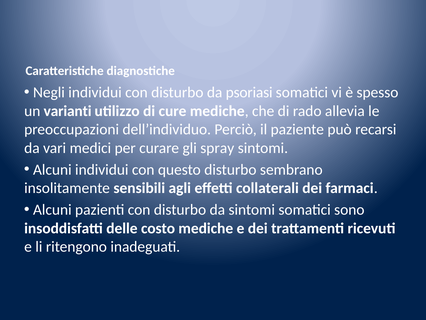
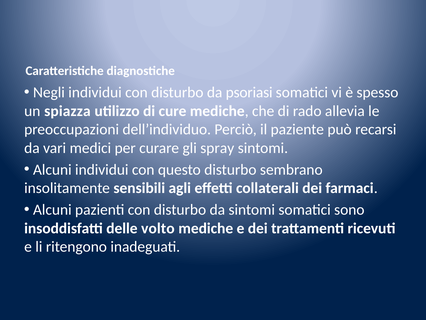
varianti: varianti -> spiazza (67, 111)
costo: costo -> volto (158, 228)
